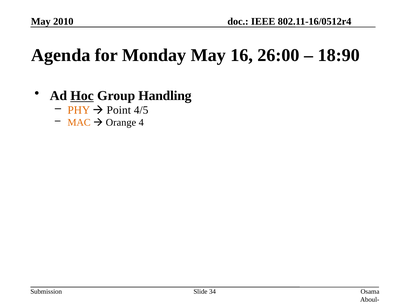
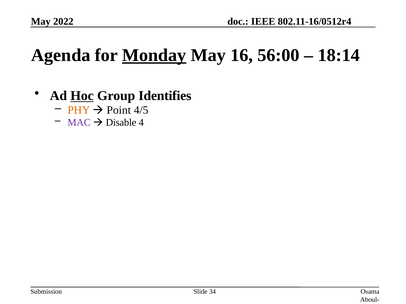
2010: 2010 -> 2022 (63, 22)
Monday underline: none -> present (154, 55)
26:00: 26:00 -> 56:00 (279, 55)
18:90: 18:90 -> 18:14 (339, 55)
Handling: Handling -> Identifies (165, 96)
MAC colour: orange -> purple (79, 123)
Orange: Orange -> Disable (121, 123)
